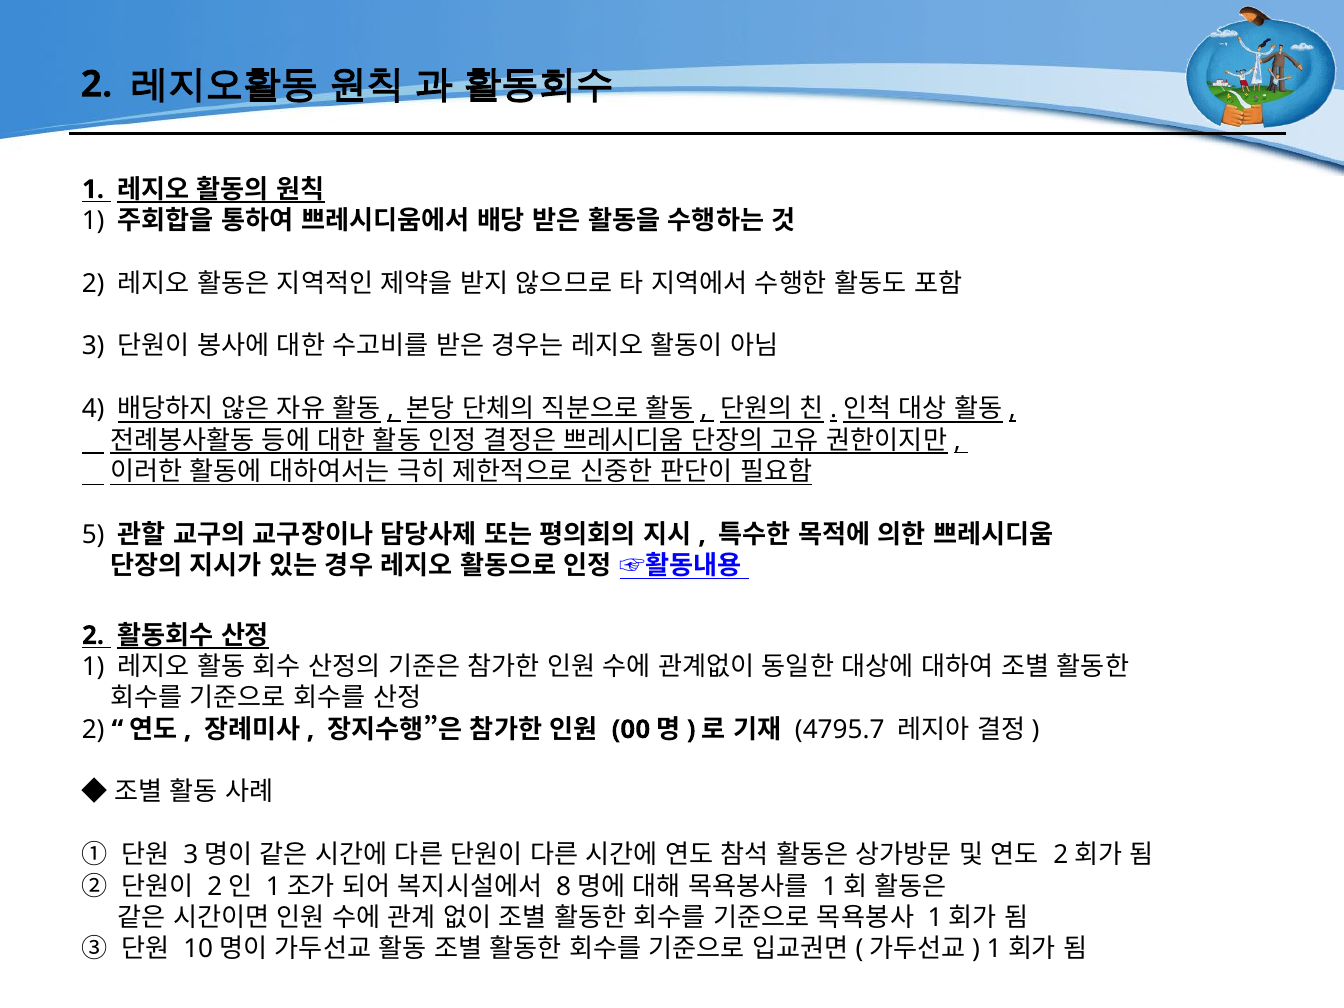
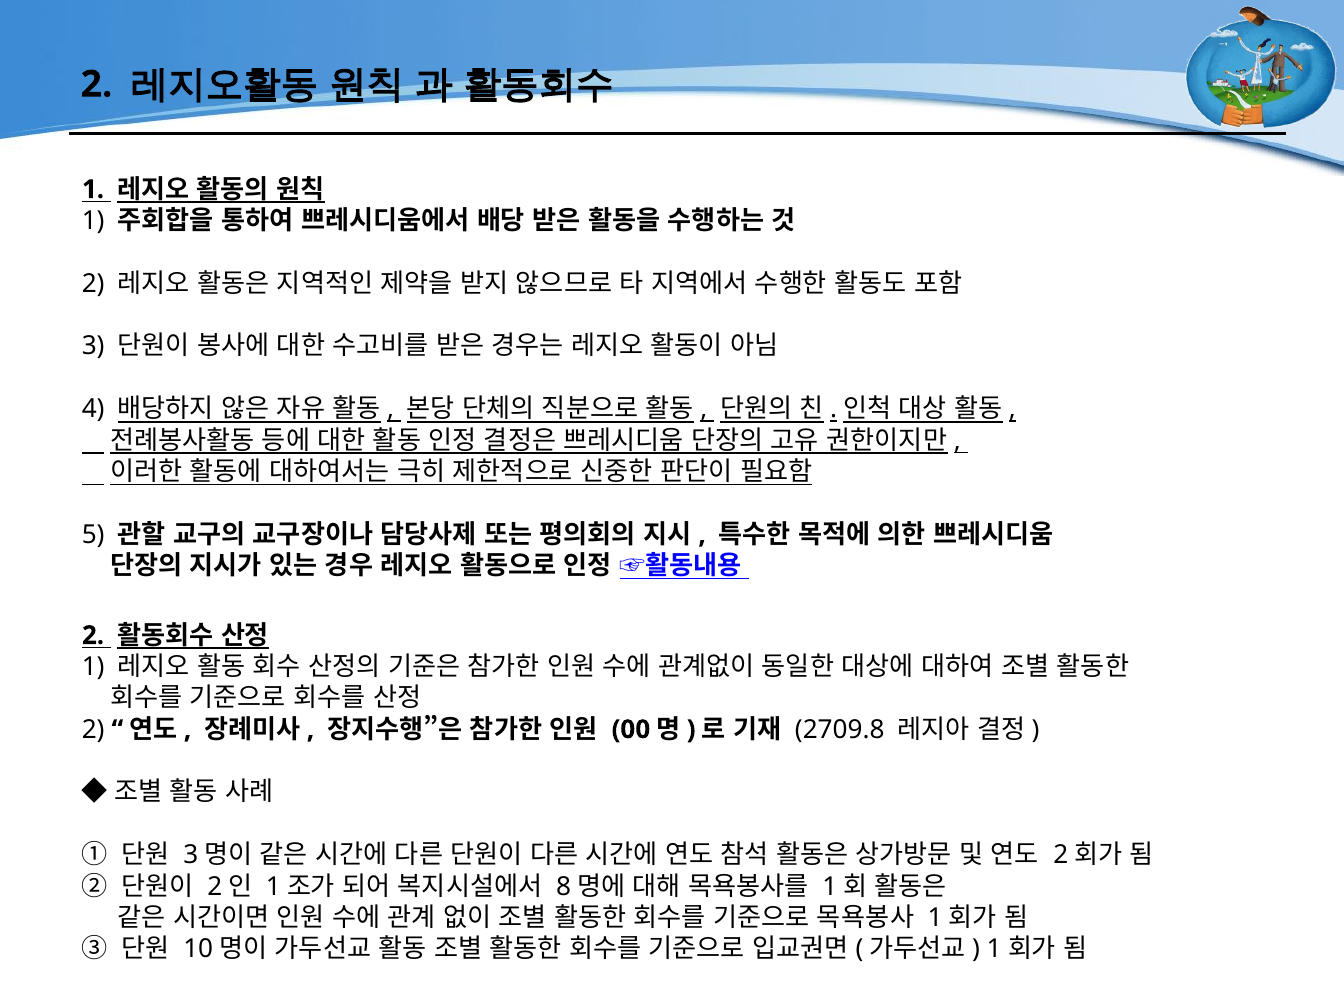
4795.7: 4795.7 -> 2709.8 (840, 730)
